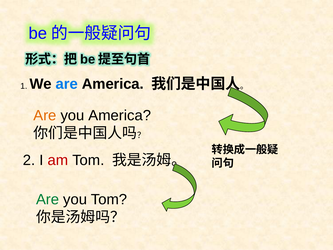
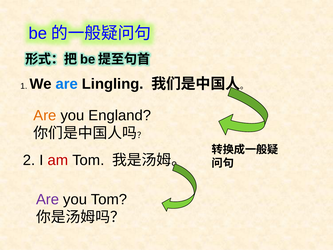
are America: America -> Lingling (113, 84)
you America: America -> England (120, 115)
Are colour: green -> purple (48, 199)
